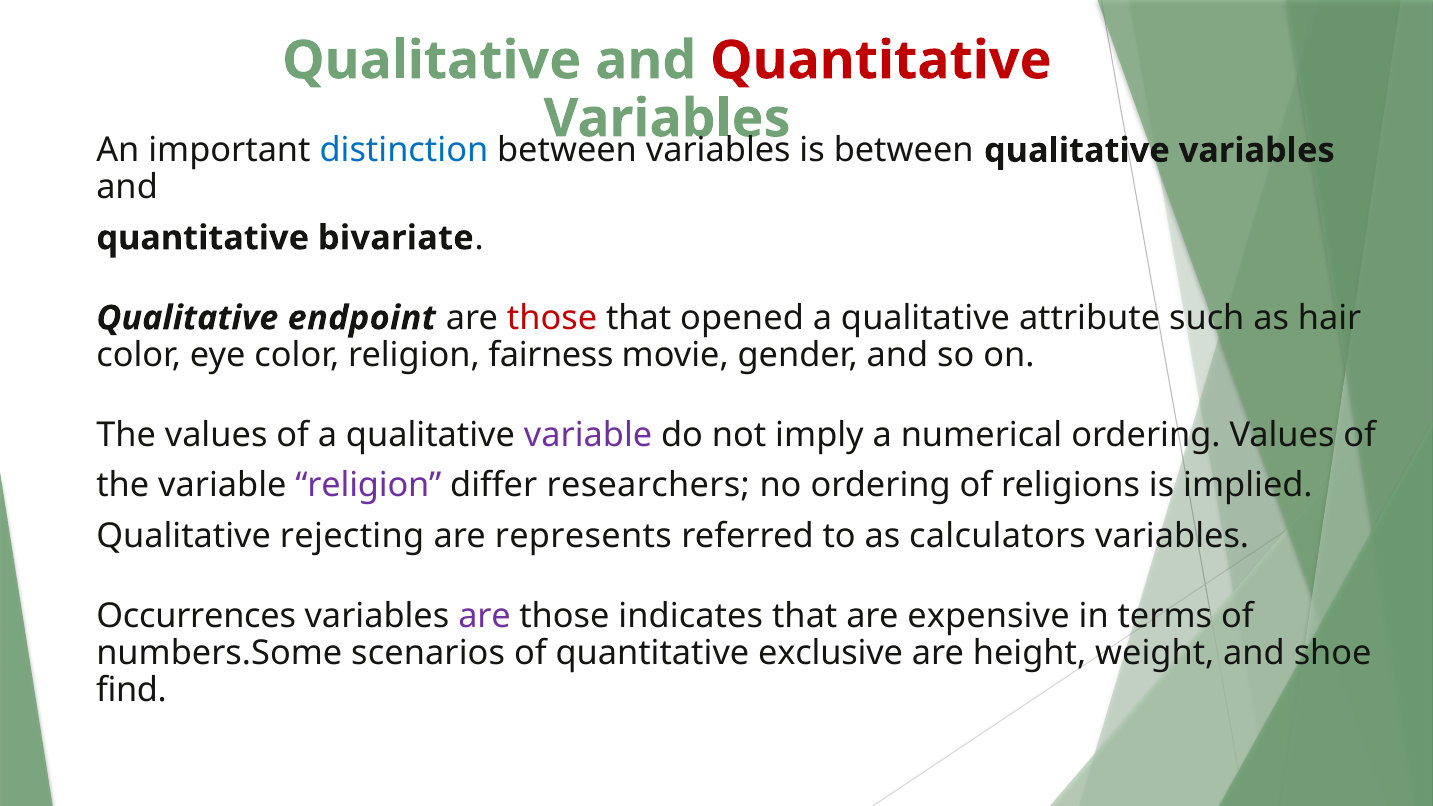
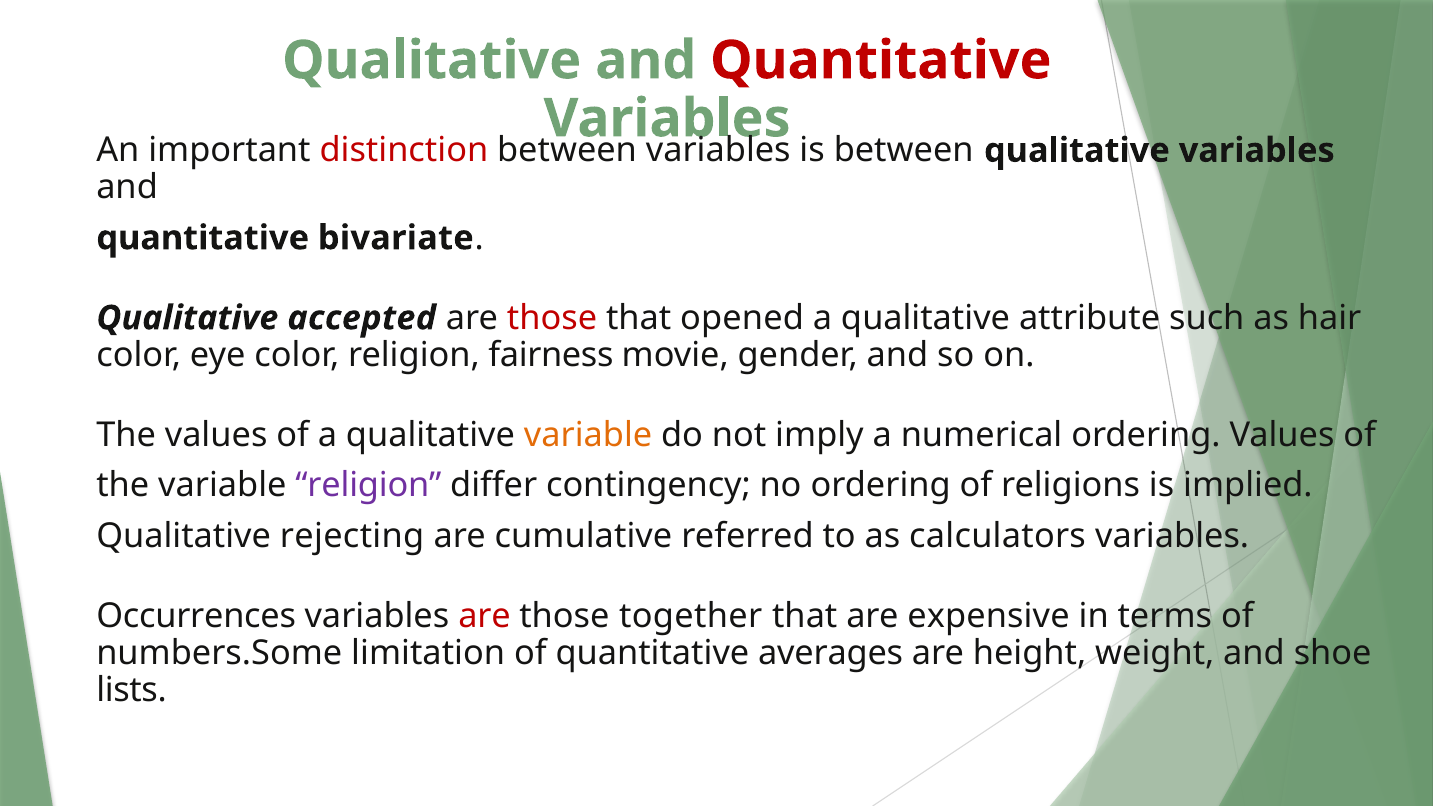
distinction colour: blue -> red (404, 150)
endpoint: endpoint -> accepted (362, 318)
variable colour: purple -> orange (588, 435)
researchers: researchers -> contingency (648, 486)
represents: represents -> cumulative (583, 536)
are colour: purple -> red (485, 616)
indicates: indicates -> together (691, 616)
scenarios: scenarios -> limitation (428, 653)
exclusive: exclusive -> averages (831, 653)
find: find -> lists (132, 690)
